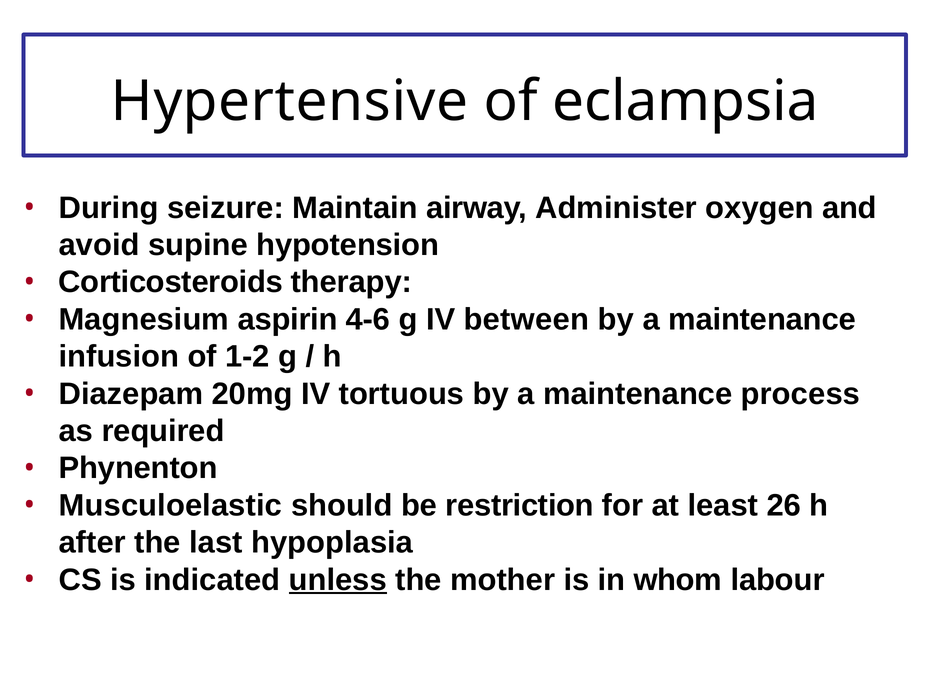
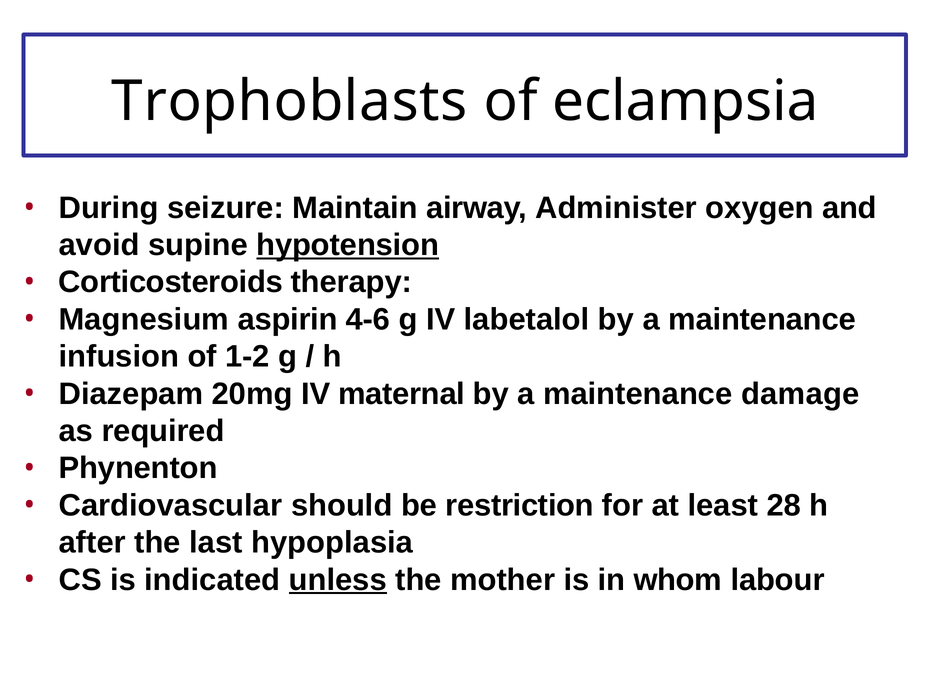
Hypertensive: Hypertensive -> Trophoblasts (290, 101)
hypotension underline: none -> present (348, 245)
between: between -> labetalol (527, 319)
tortuous: tortuous -> maternal (402, 394)
process: process -> damage (800, 394)
Musculoelastic: Musculoelastic -> Cardiovascular (170, 505)
26: 26 -> 28 (784, 505)
